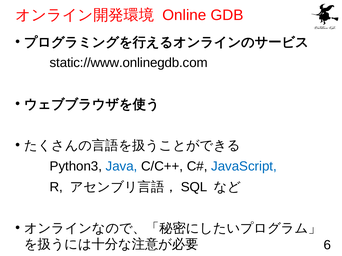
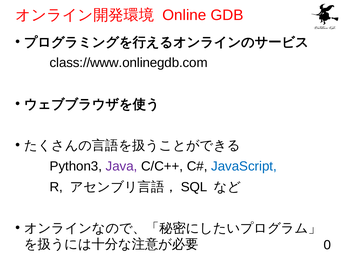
static://www.onlinegdb.com: static://www.onlinegdb.com -> class://www.onlinegdb.com (129, 63)
Java colour: blue -> purple (122, 167)
6: 6 -> 0 (327, 245)
